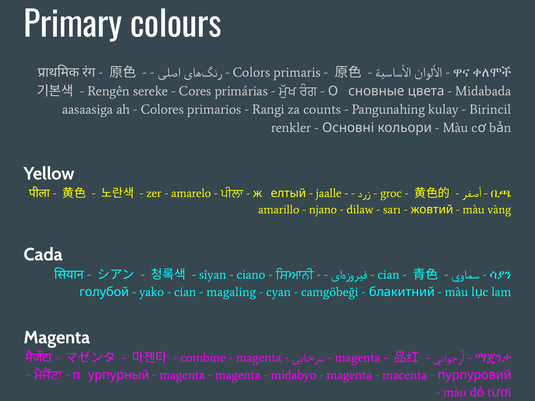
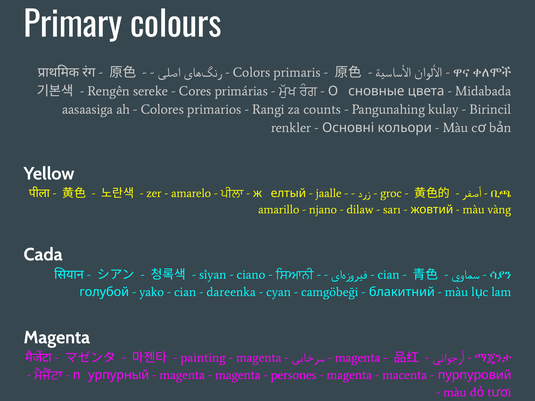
magaling: magaling -> dareenka (231, 292)
combine: combine -> painting (203, 358)
midabyo: midabyo -> persones (294, 375)
